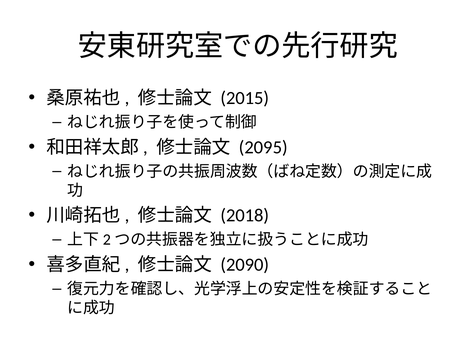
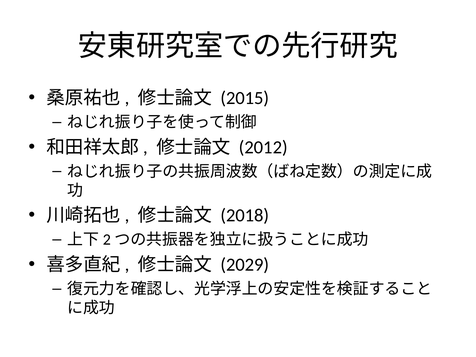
2095: 2095 -> 2012 (263, 147)
2090: 2090 -> 2029 (245, 265)
